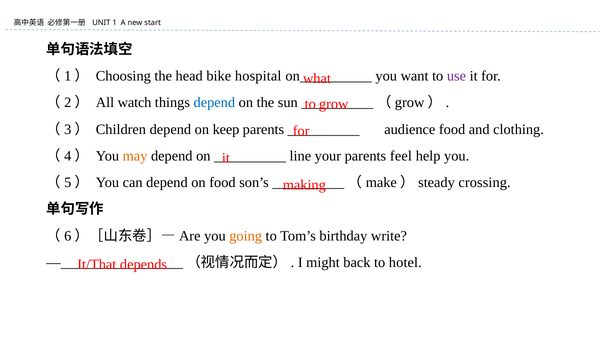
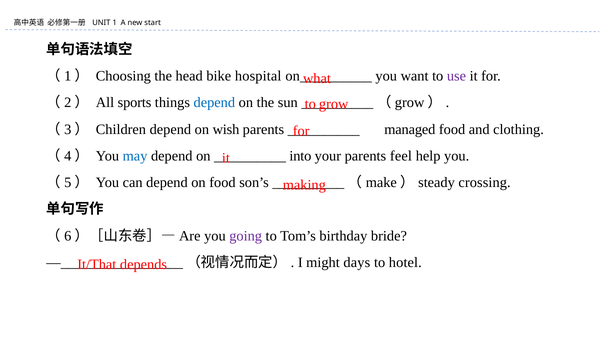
watch: watch -> sports (135, 103)
keep: keep -> wish (226, 129)
audience: audience -> managed (410, 129)
may colour: orange -> blue (135, 156)
line: line -> into (300, 156)
going colour: orange -> purple (246, 236)
write: write -> bride (389, 236)
back: back -> days (357, 262)
